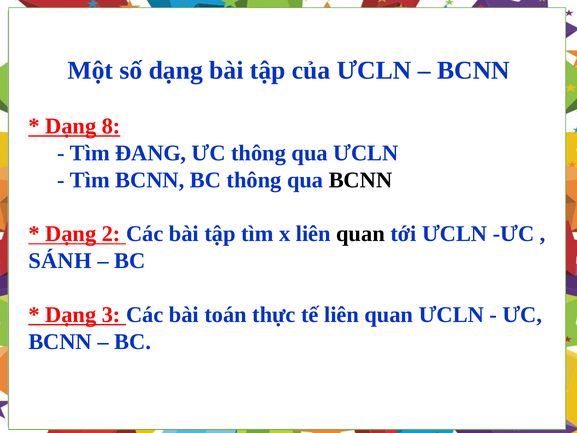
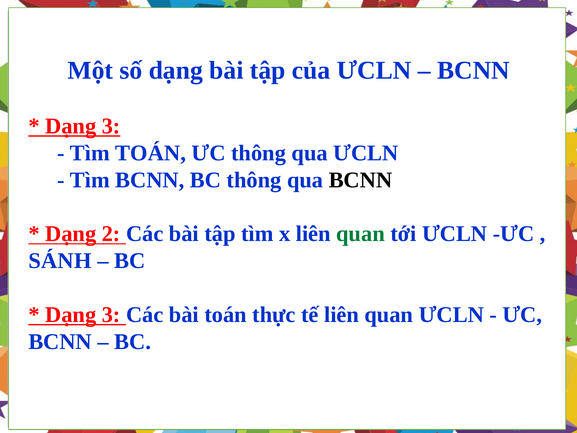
8: 8 -> 3 (111, 126)
Tìm ĐANG: ĐANG -> TOÁN (151, 153)
quan colour: black -> green (361, 234)
